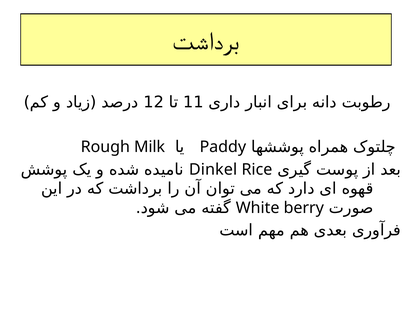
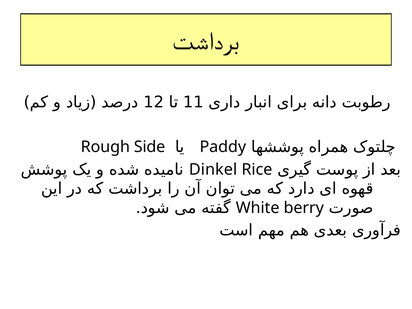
Milk: Milk -> Side (150, 147)
